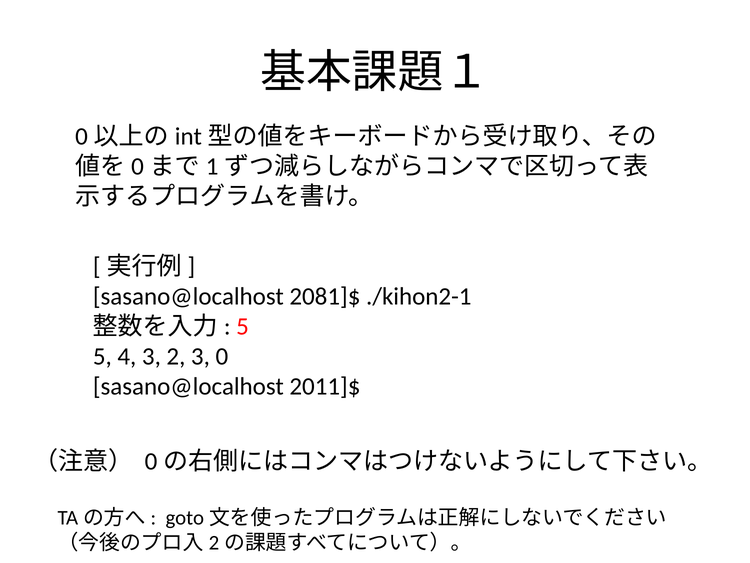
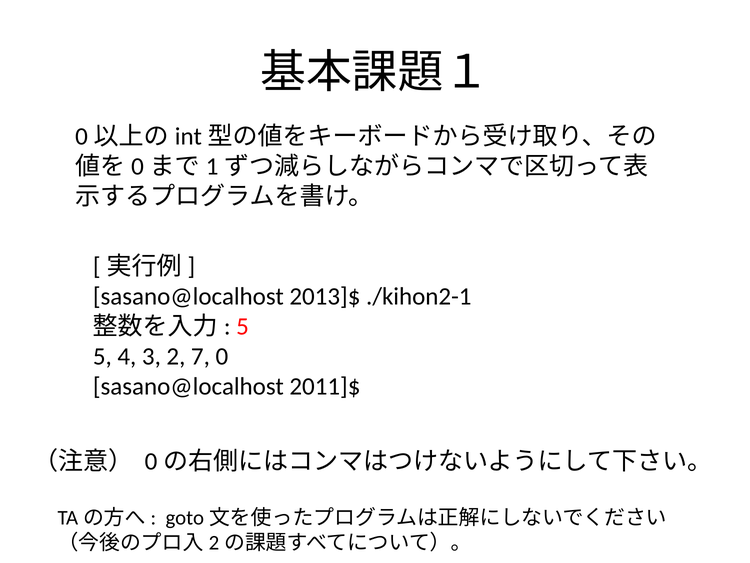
2081]$: 2081]$ -> 2013]$ (325, 296)
2 3: 3 -> 7 (200, 356)
